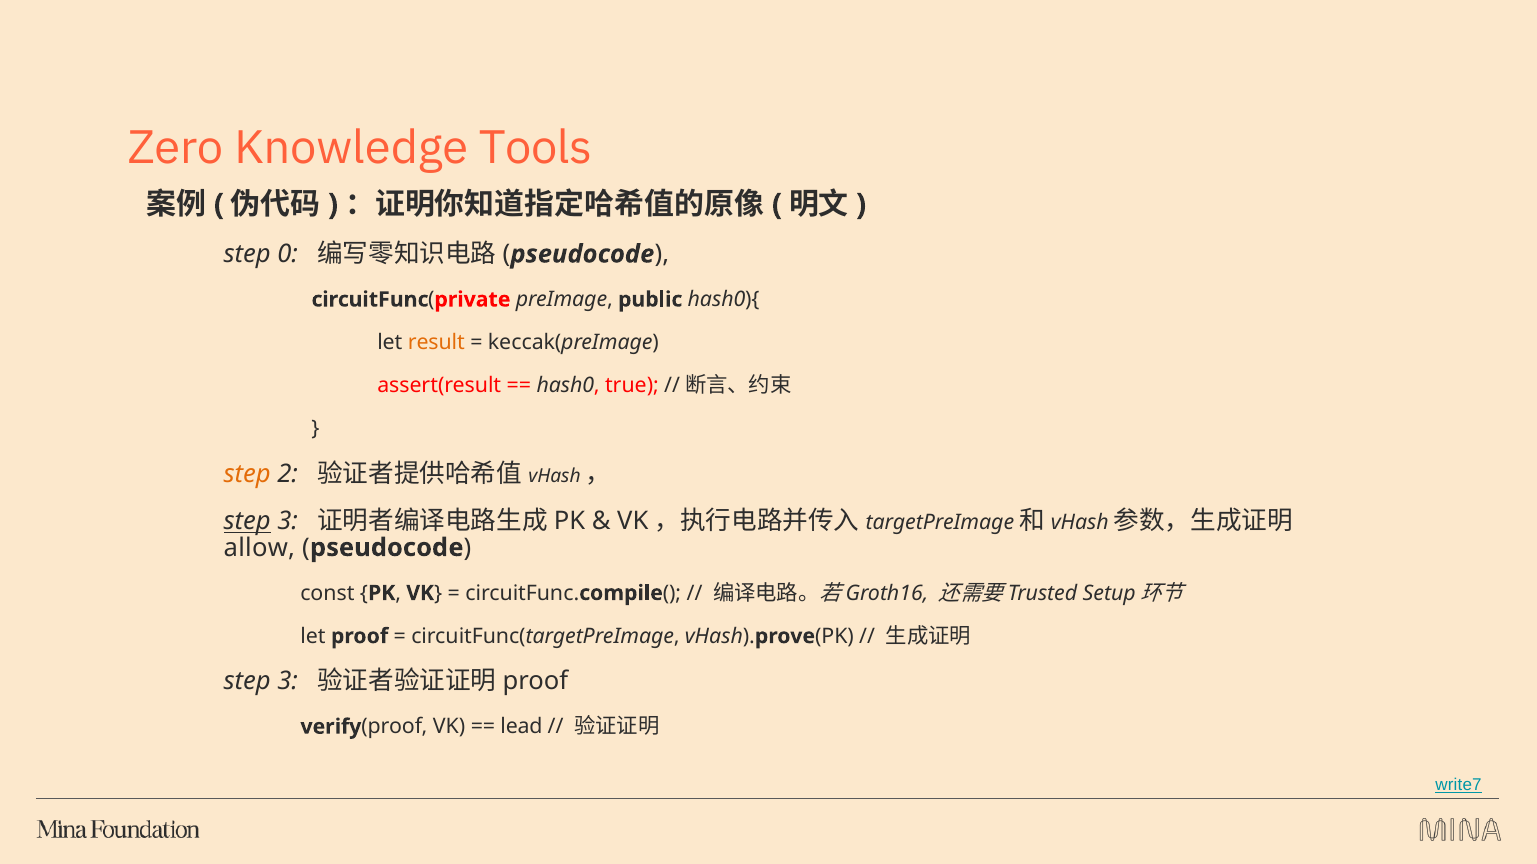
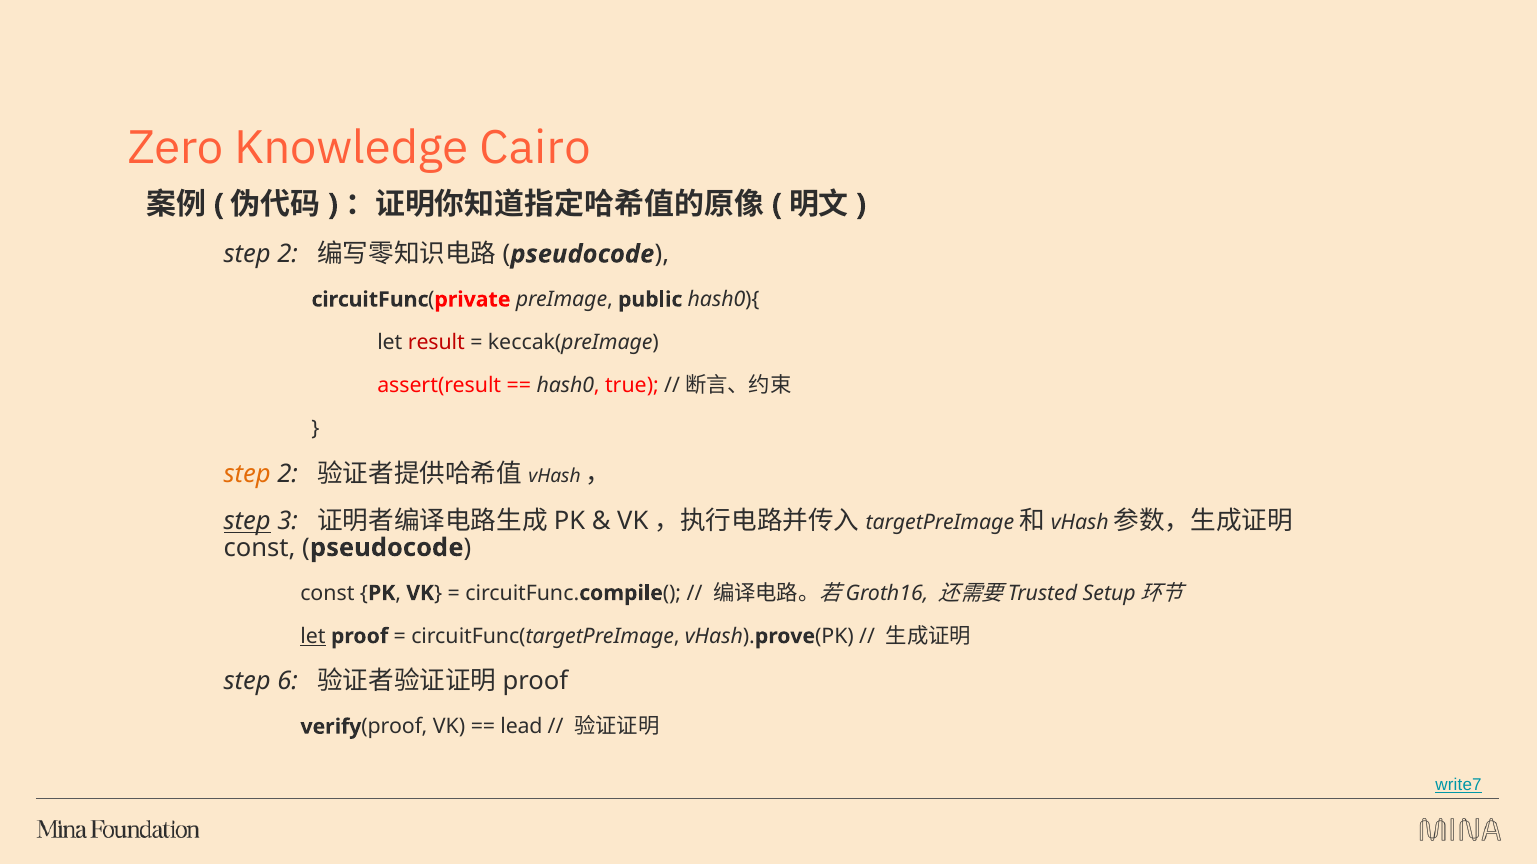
Tools: Tools -> Cairo (535, 148)
0: 0 -> 2 (288, 254)
result colour: orange -> red (436, 343)
allow: allow -> const (260, 548)
let underline: none -> present (313, 637)
3: 3 -> 6 (288, 682)
